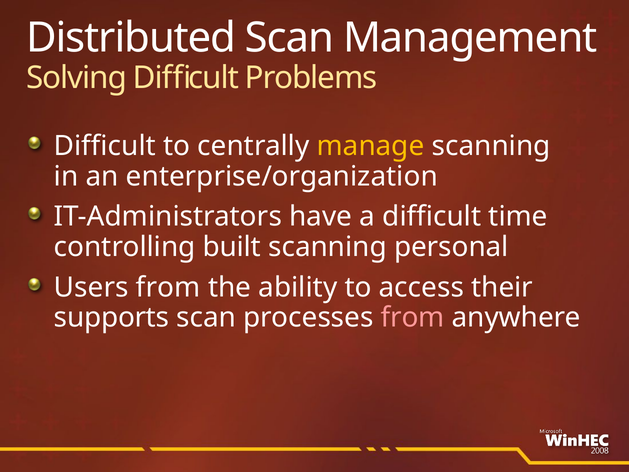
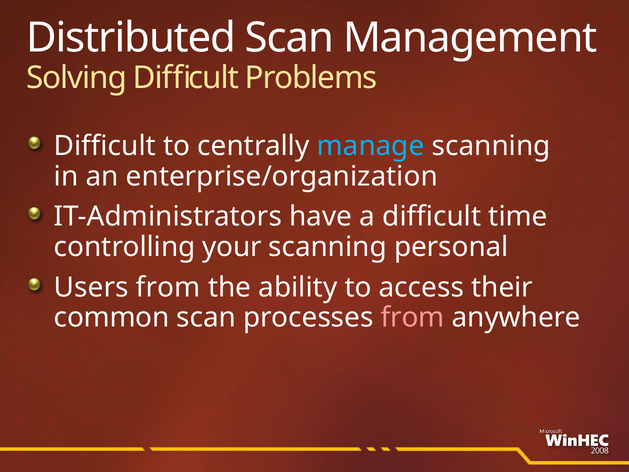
manage colour: yellow -> light blue (371, 146)
built: built -> your (232, 247)
supports: supports -> common (112, 317)
